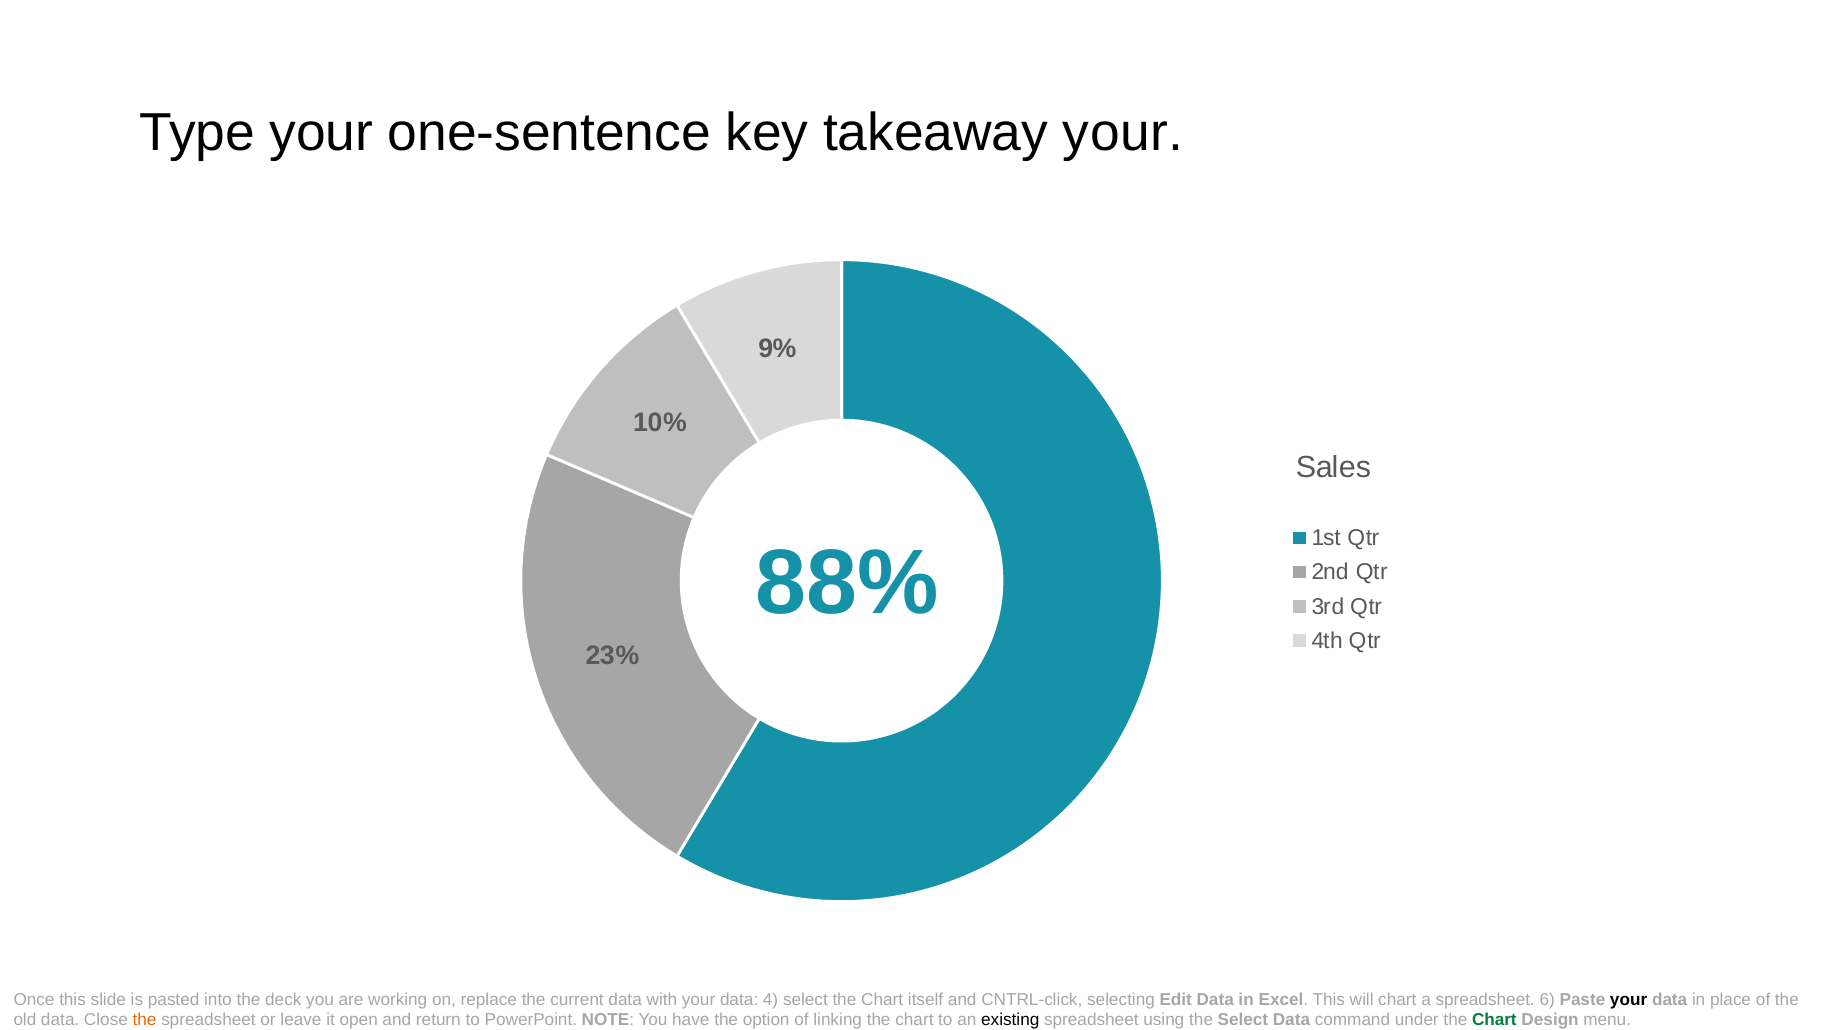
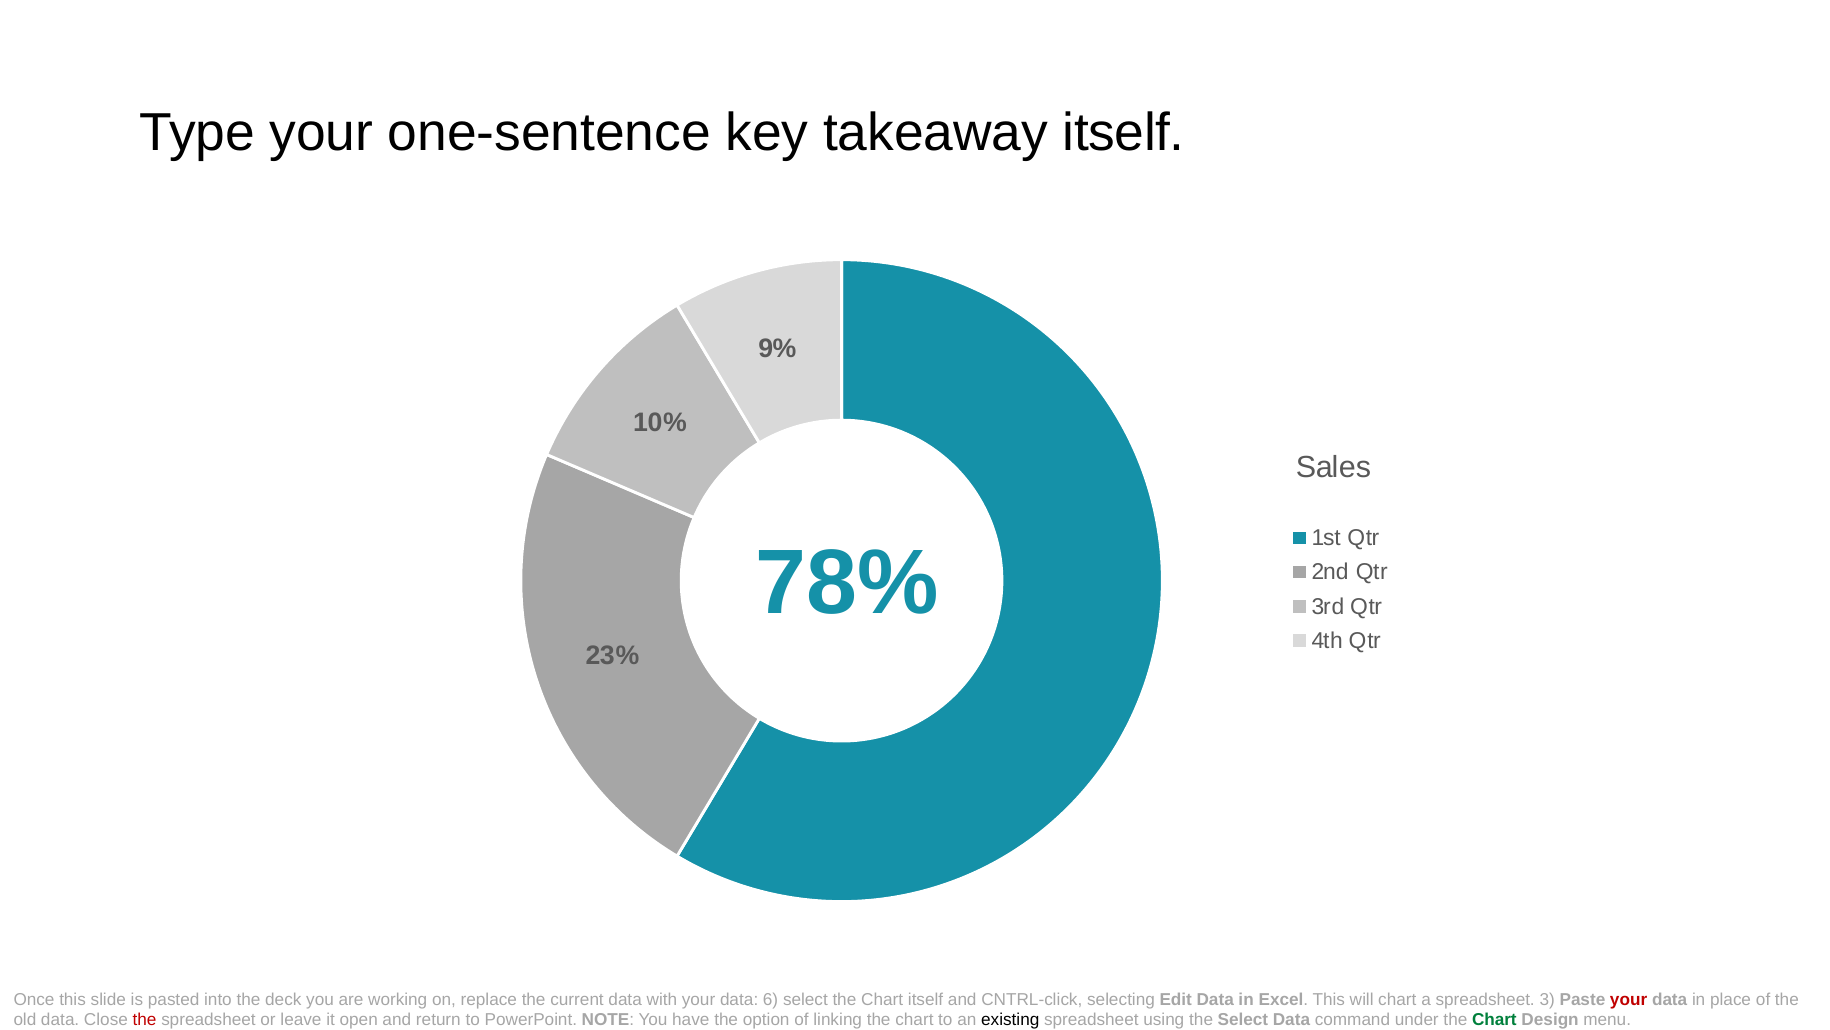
takeaway your: your -> itself (1124, 133)
88%: 88% -> 78% (847, 583)
4: 4 -> 6 (771, 999)
6: 6 -> 3 (1547, 999)
your colour: black -> red (1629, 999)
the colour: orange -> red (145, 1020)
